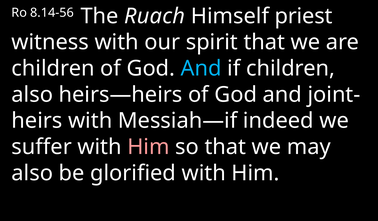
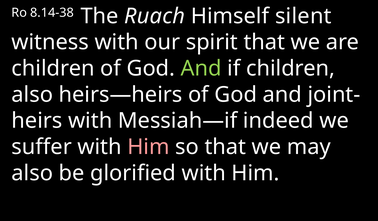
8.14-56: 8.14-56 -> 8.14-38 (52, 13)
priest: priest -> silent (303, 16)
And colour: light blue -> light green (201, 69)
